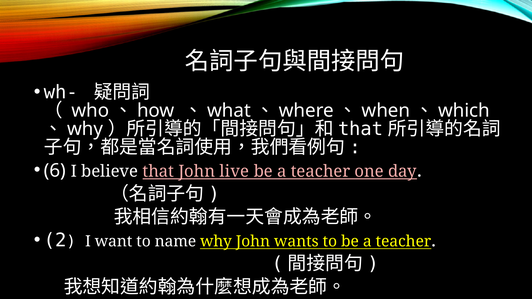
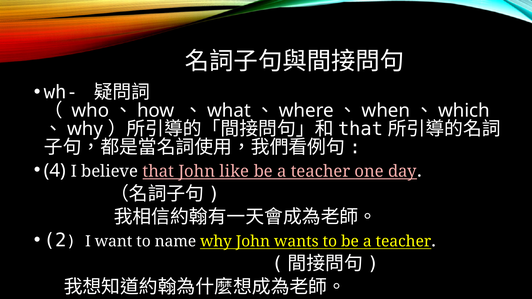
6: 6 -> 4 (55, 171)
live: live -> like (234, 171)
